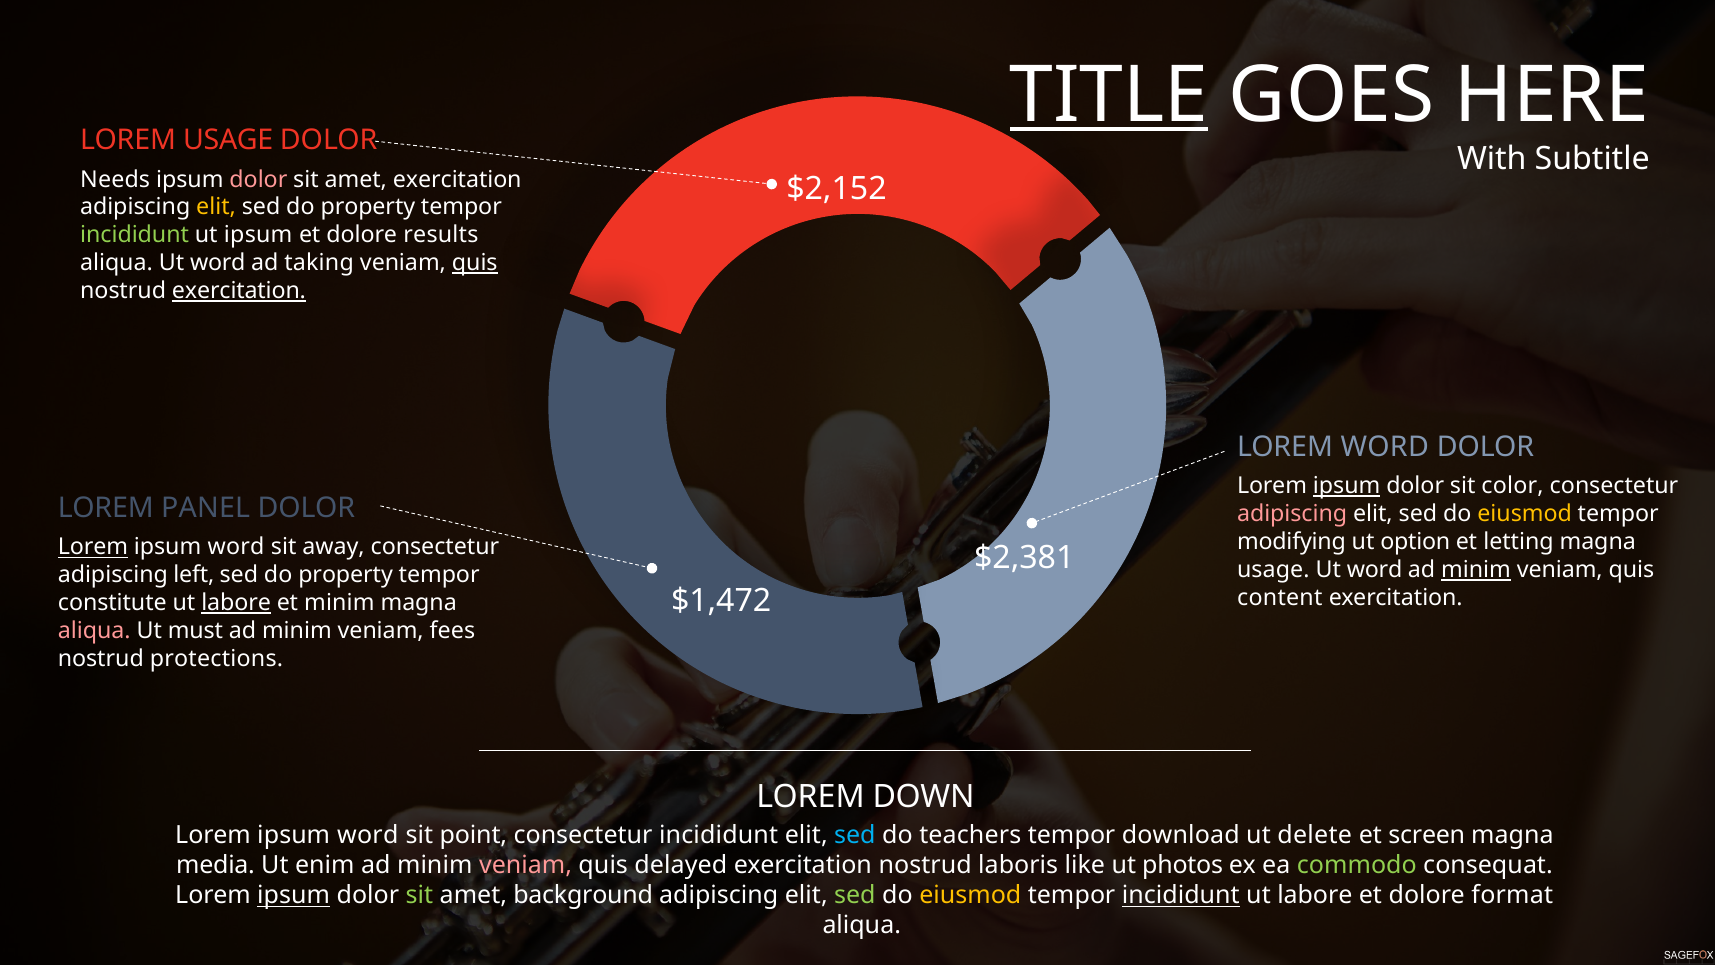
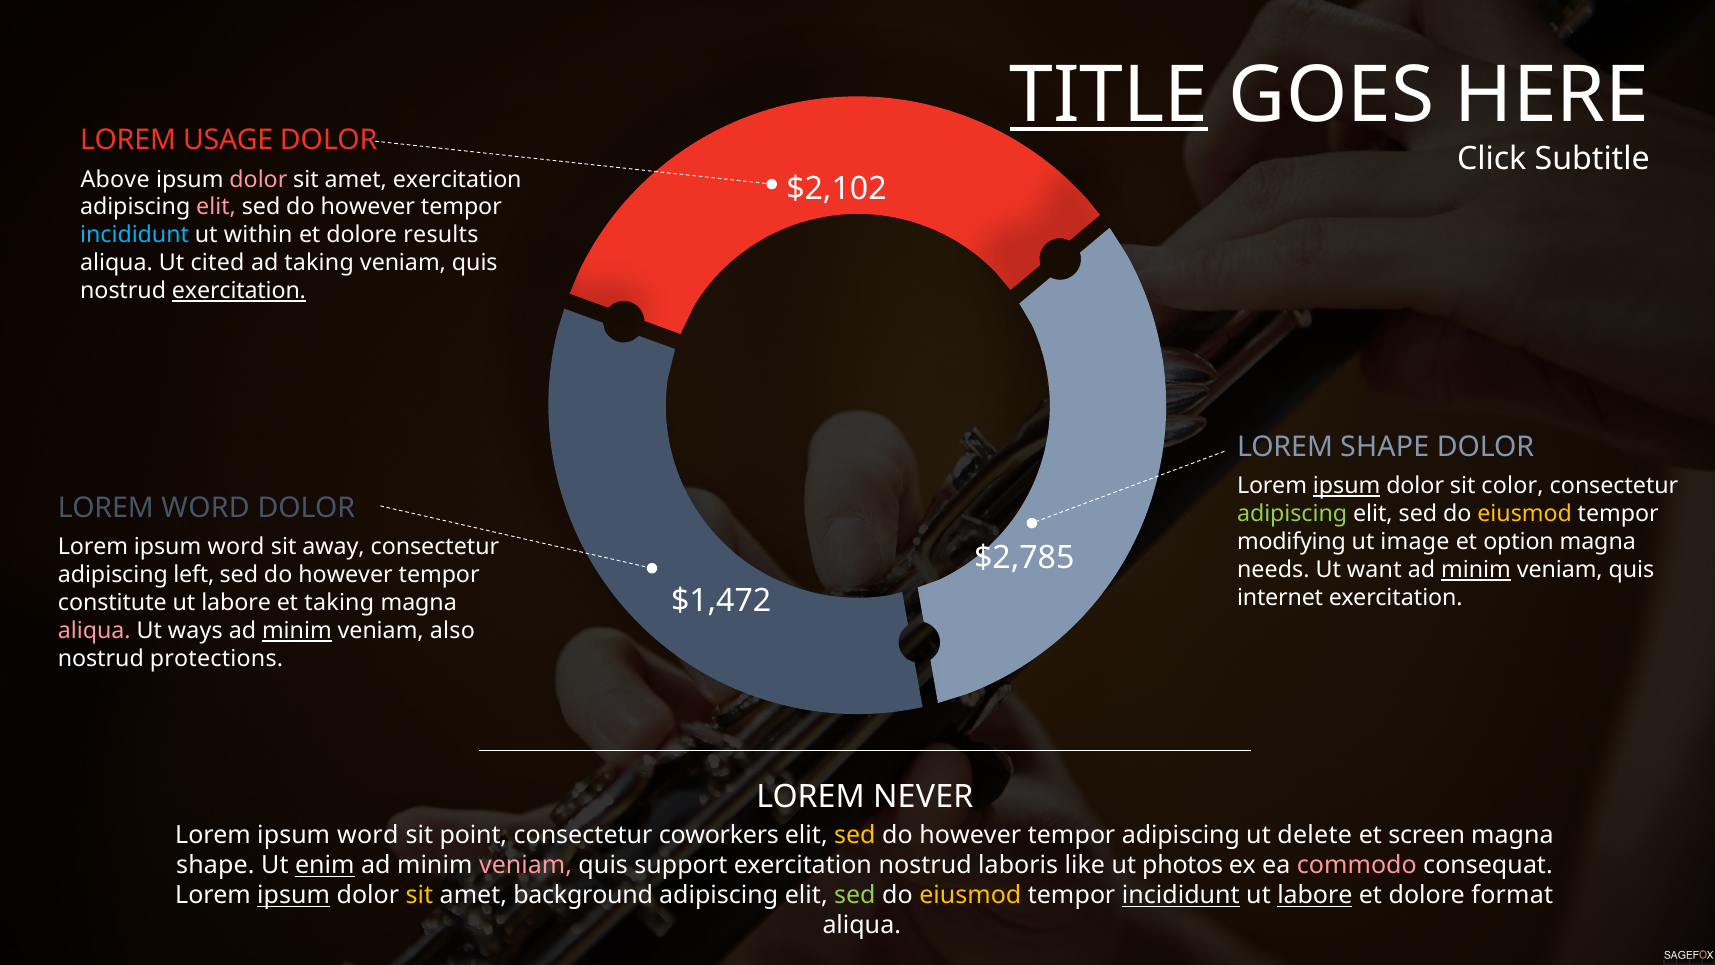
With: With -> Click (1492, 158)
Needs: Needs -> Above (115, 179)
$2,152: $2,152 -> $2,102 (836, 189)
elit colour: yellow -> pink (216, 207)
property: property -> however (368, 207)
incididunt colour: light green -> light blue (135, 235)
ut ipsum: ipsum -> within (258, 235)
aliqua Ut word: word -> cited (218, 263)
quis underline: present -> none (475, 263)
LOREM WORD: WORD -> SHAPE (1385, 447)
LOREM PANEL: PANEL -> WORD (206, 508)
adipiscing colour: pink -> light green (1292, 514)
option: option -> image (1415, 542)
letting: letting -> option (1519, 542)
Lorem underline: present -> none (93, 547)
$2,381: $2,381 -> $2,785 (1024, 558)
usage: usage -> needs (1273, 570)
word: word -> want (1374, 570)
property: property -> however (346, 575)
content: content -> internet (1280, 598)
labore underline: present -> none (236, 603)
et minim: minim -> taking (339, 603)
must: must -> ways (195, 631)
minim underline: none -> present (297, 631)
fees: fees -> also (452, 631)
DOWN: DOWN -> NEVER (923, 797)
consectetur incididunt: incididunt -> coworkers (719, 835)
sed colour: light blue -> yellow (855, 835)
teachers: teachers -> however (970, 835)
tempor download: download -> adipiscing (1181, 835)
media: media -> shape (215, 865)
enim underline: none -> present (325, 865)
delayed: delayed -> support (681, 865)
commodo colour: light green -> pink (1357, 865)
sit colour: light green -> yellow (419, 895)
labore underline: none -> present (1315, 895)
